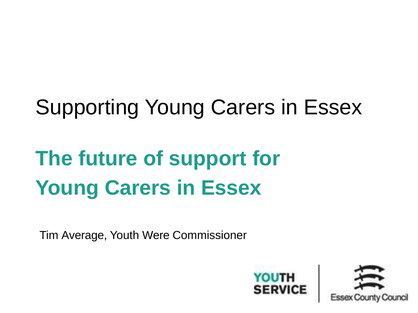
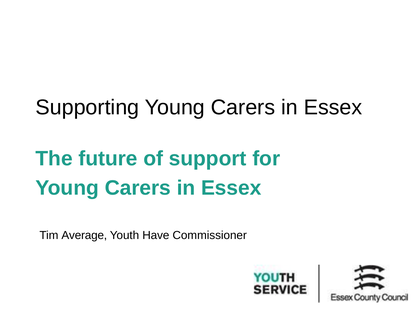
Were: Were -> Have (156, 236)
